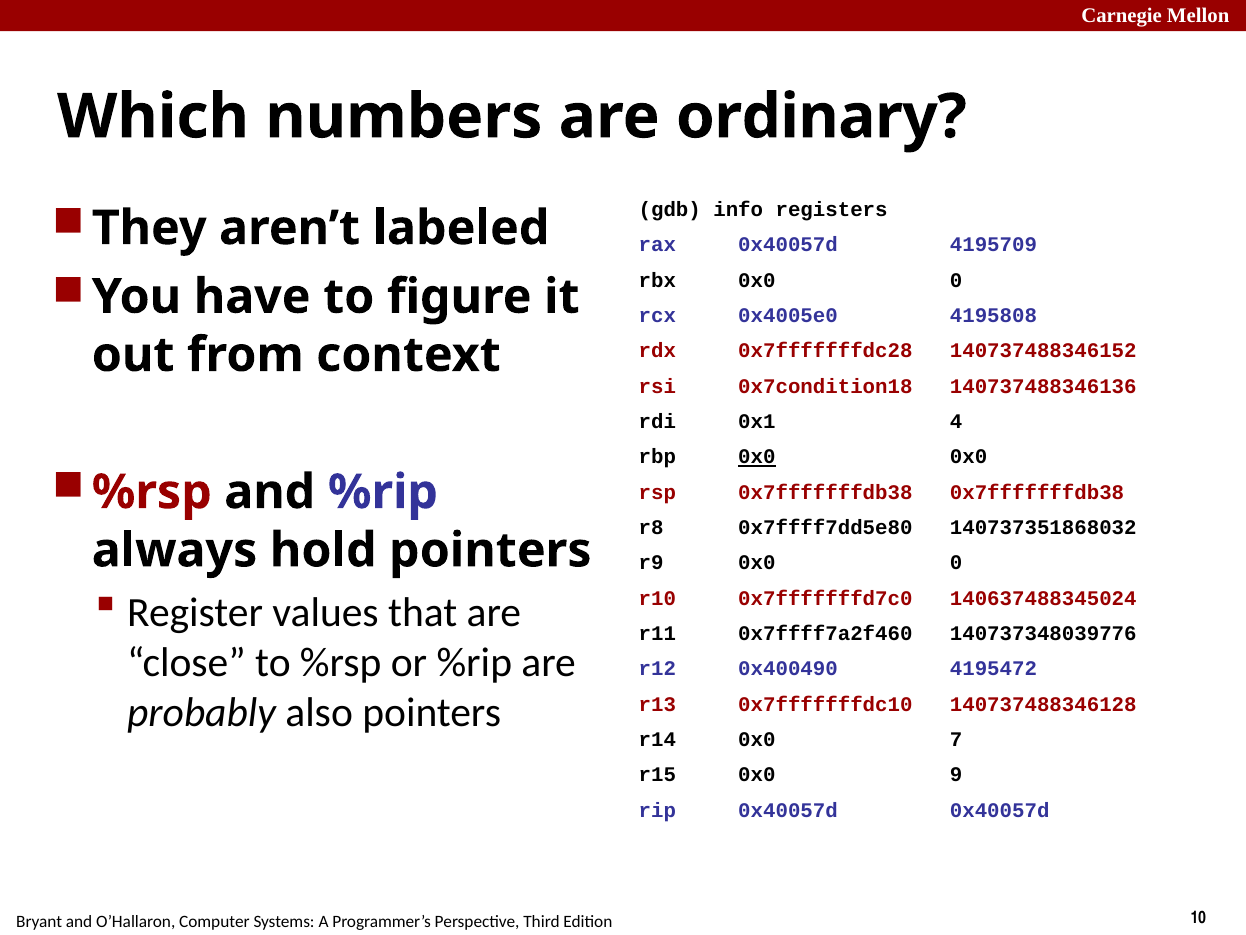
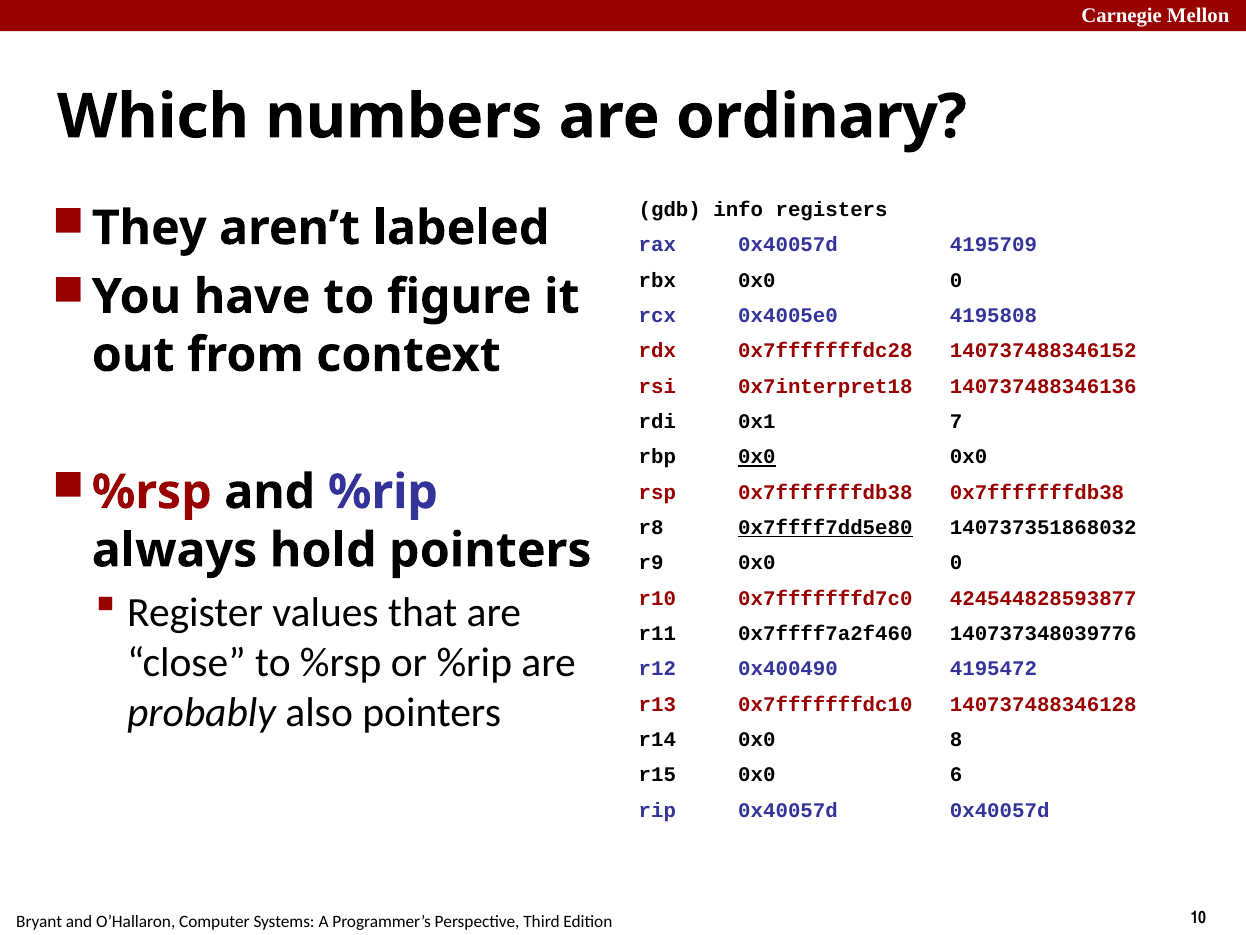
0x7condition18: 0x7condition18 -> 0x7interpret18 (825, 386)
4: 4 -> 7 (956, 421)
0x7ffff7dd5e80 underline: none -> present (825, 527)
140637488345024: 140637488345024 -> 424544828593877 (1043, 598)
7: 7 -> 8 (956, 739)
9: 9 -> 6 (956, 775)
